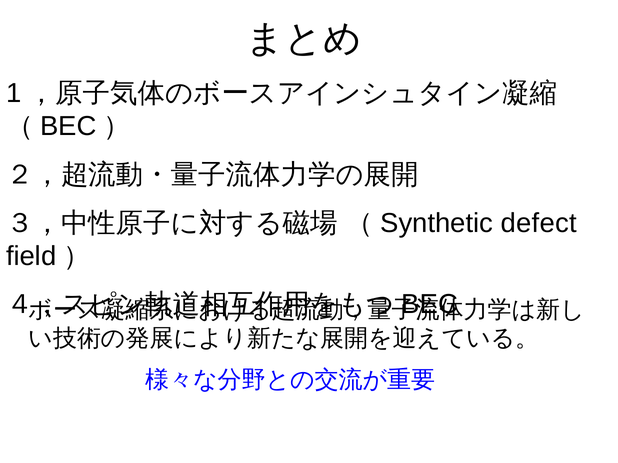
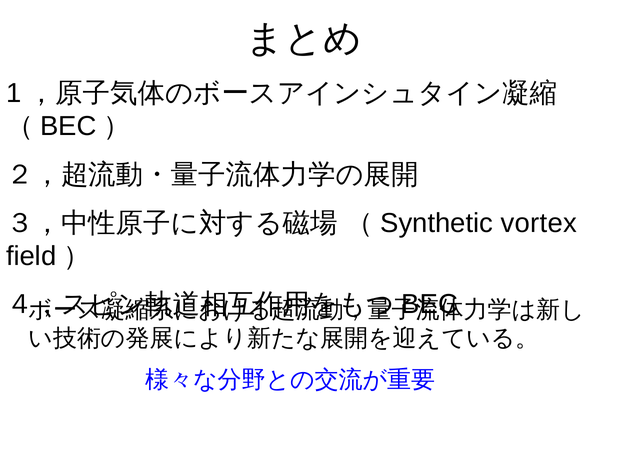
defect: defect -> vortex (539, 223)
